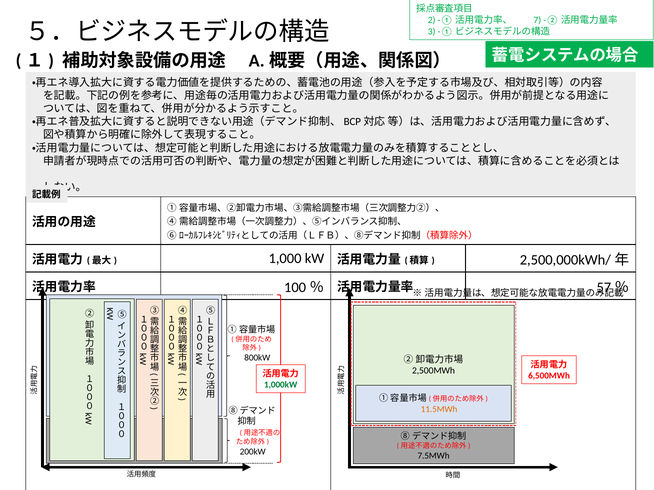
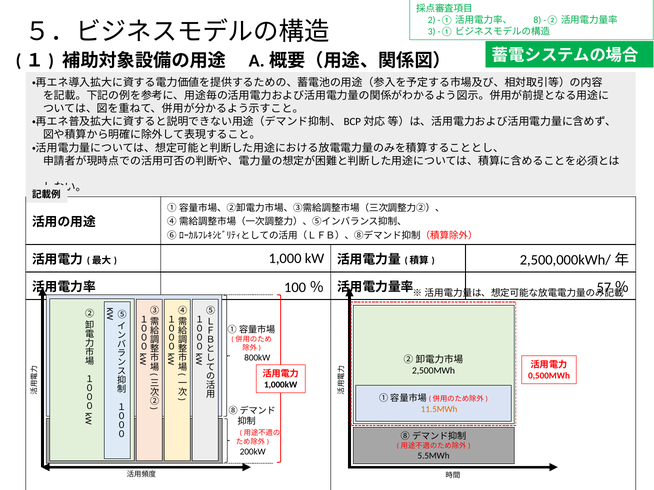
7: 7 -> 8 (537, 20)
6,500MWh: 6,500MWh -> 0,500MWh (549, 376)
1,000kW colour: green -> black (281, 385)
7.5MWh: 7.5MWh -> 5.5MWh (434, 456)
